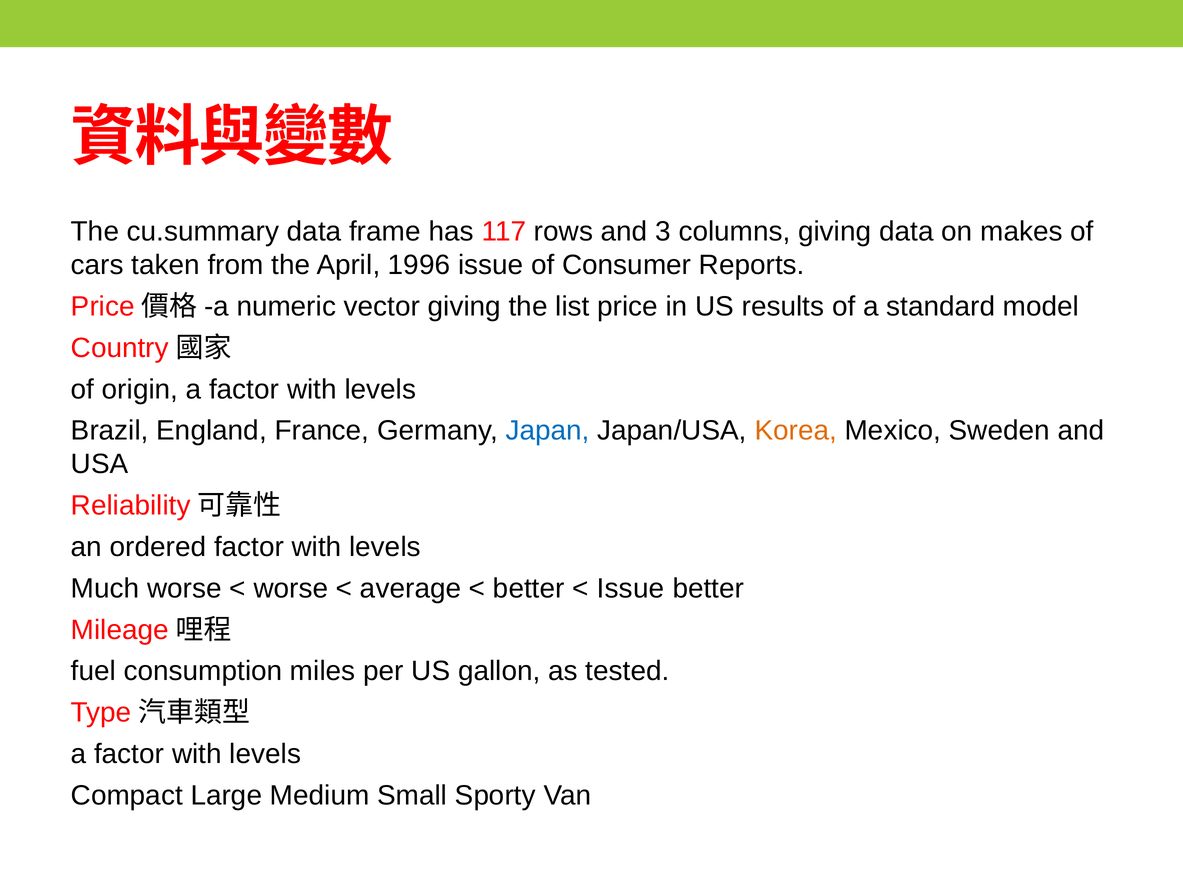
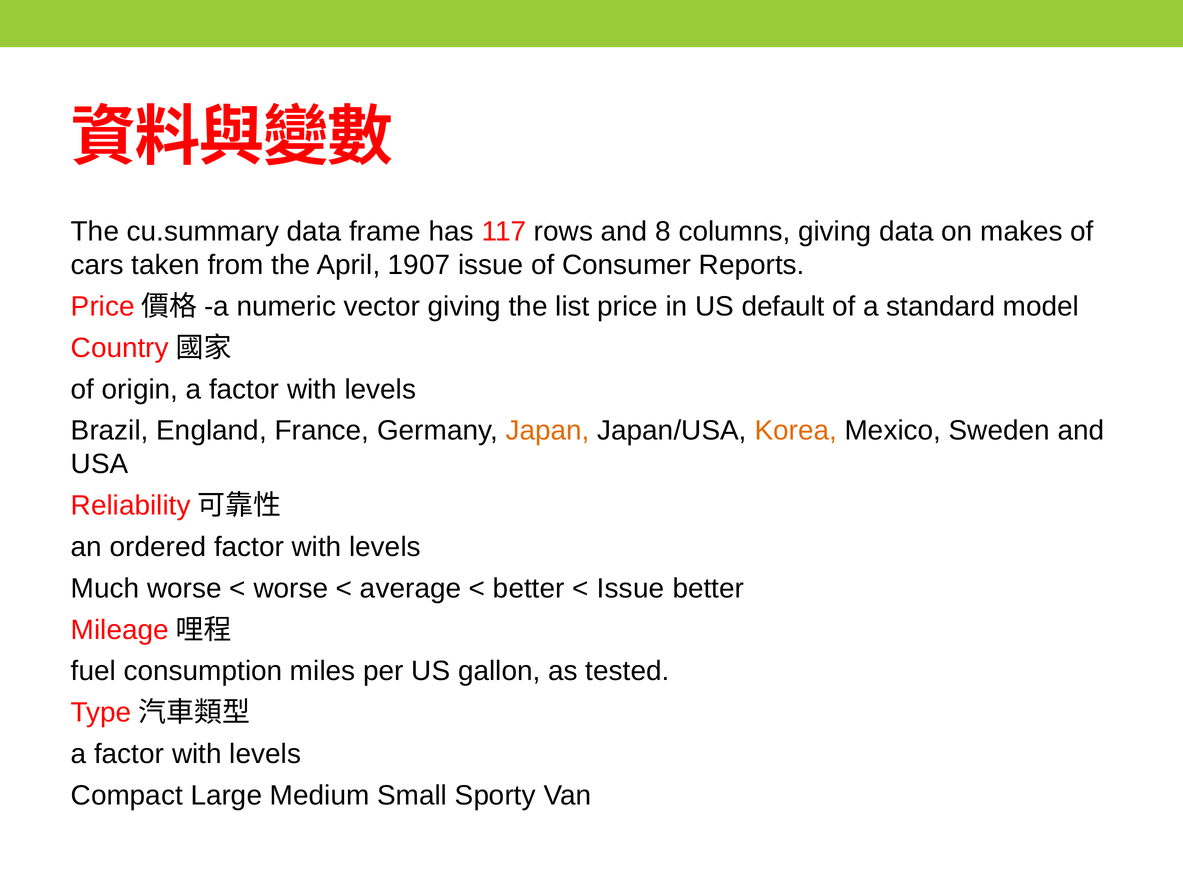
3: 3 -> 8 (663, 232)
1996: 1996 -> 1907 (419, 265)
results: results -> default (783, 307)
Japan colour: blue -> orange (548, 431)
